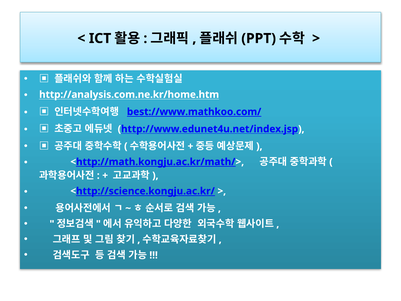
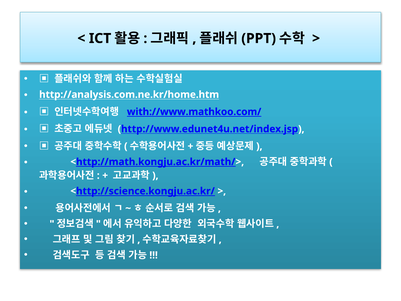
best://www.mathkoo.com/: best://www.mathkoo.com/ -> with://www.mathkoo.com/ (194, 112)
